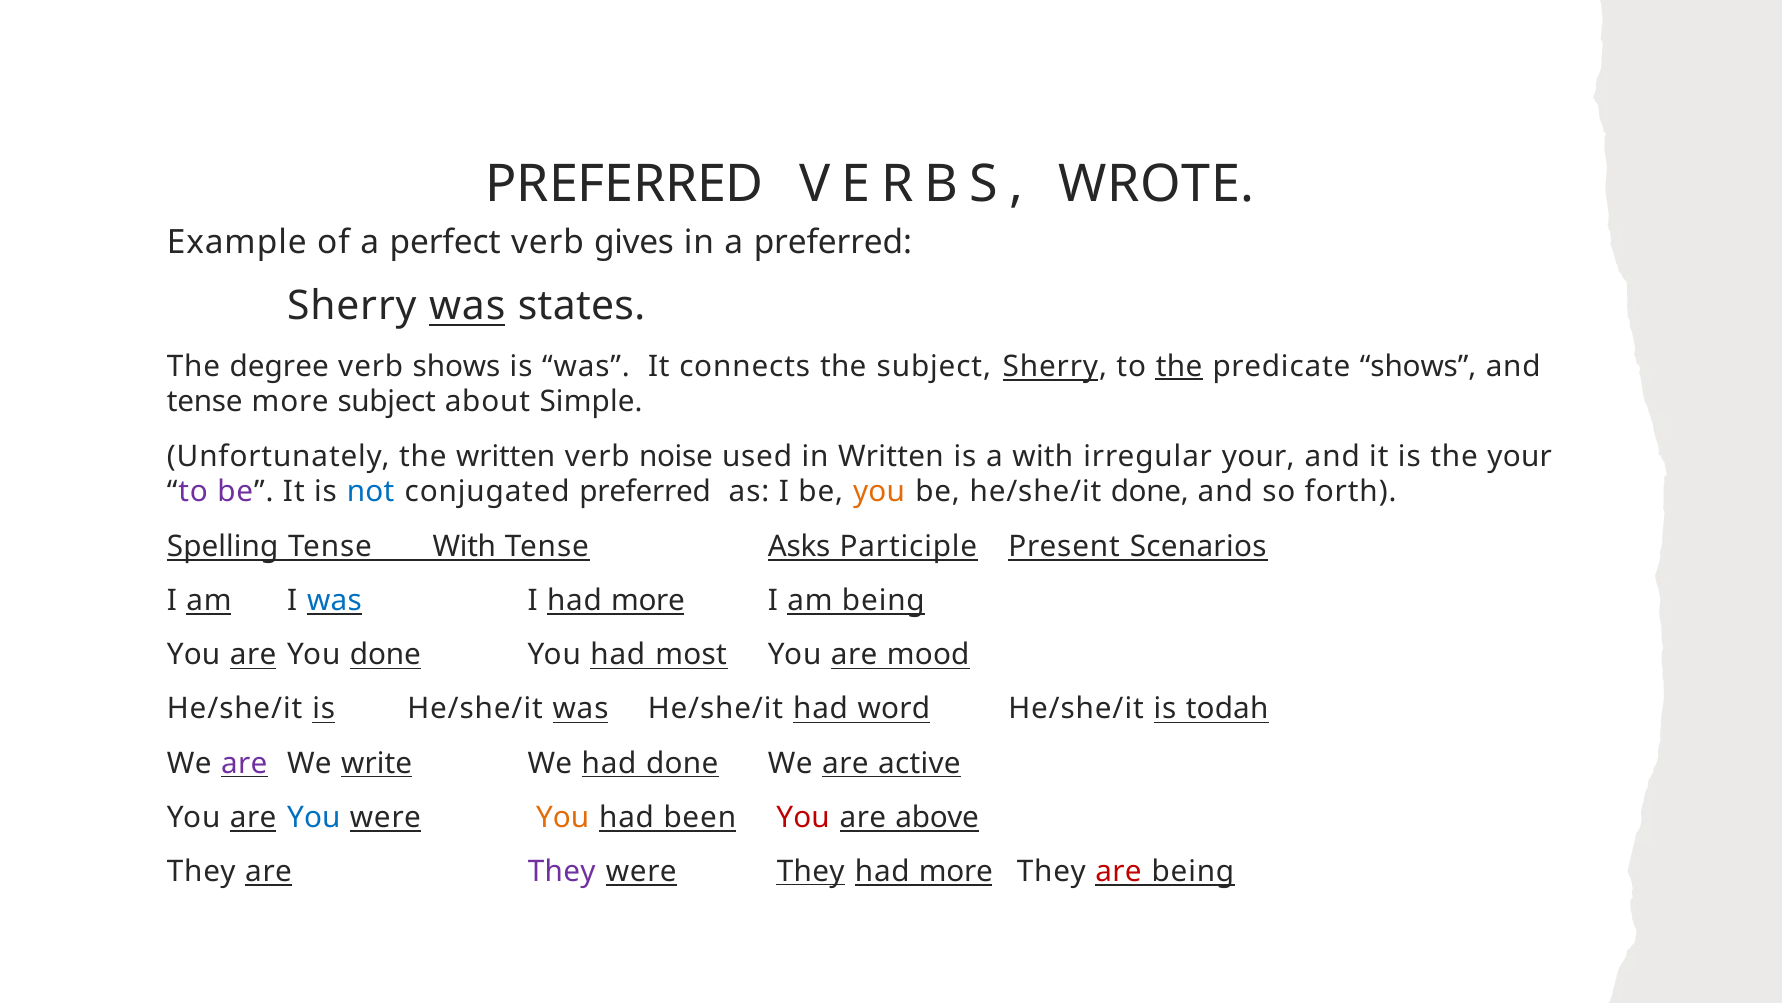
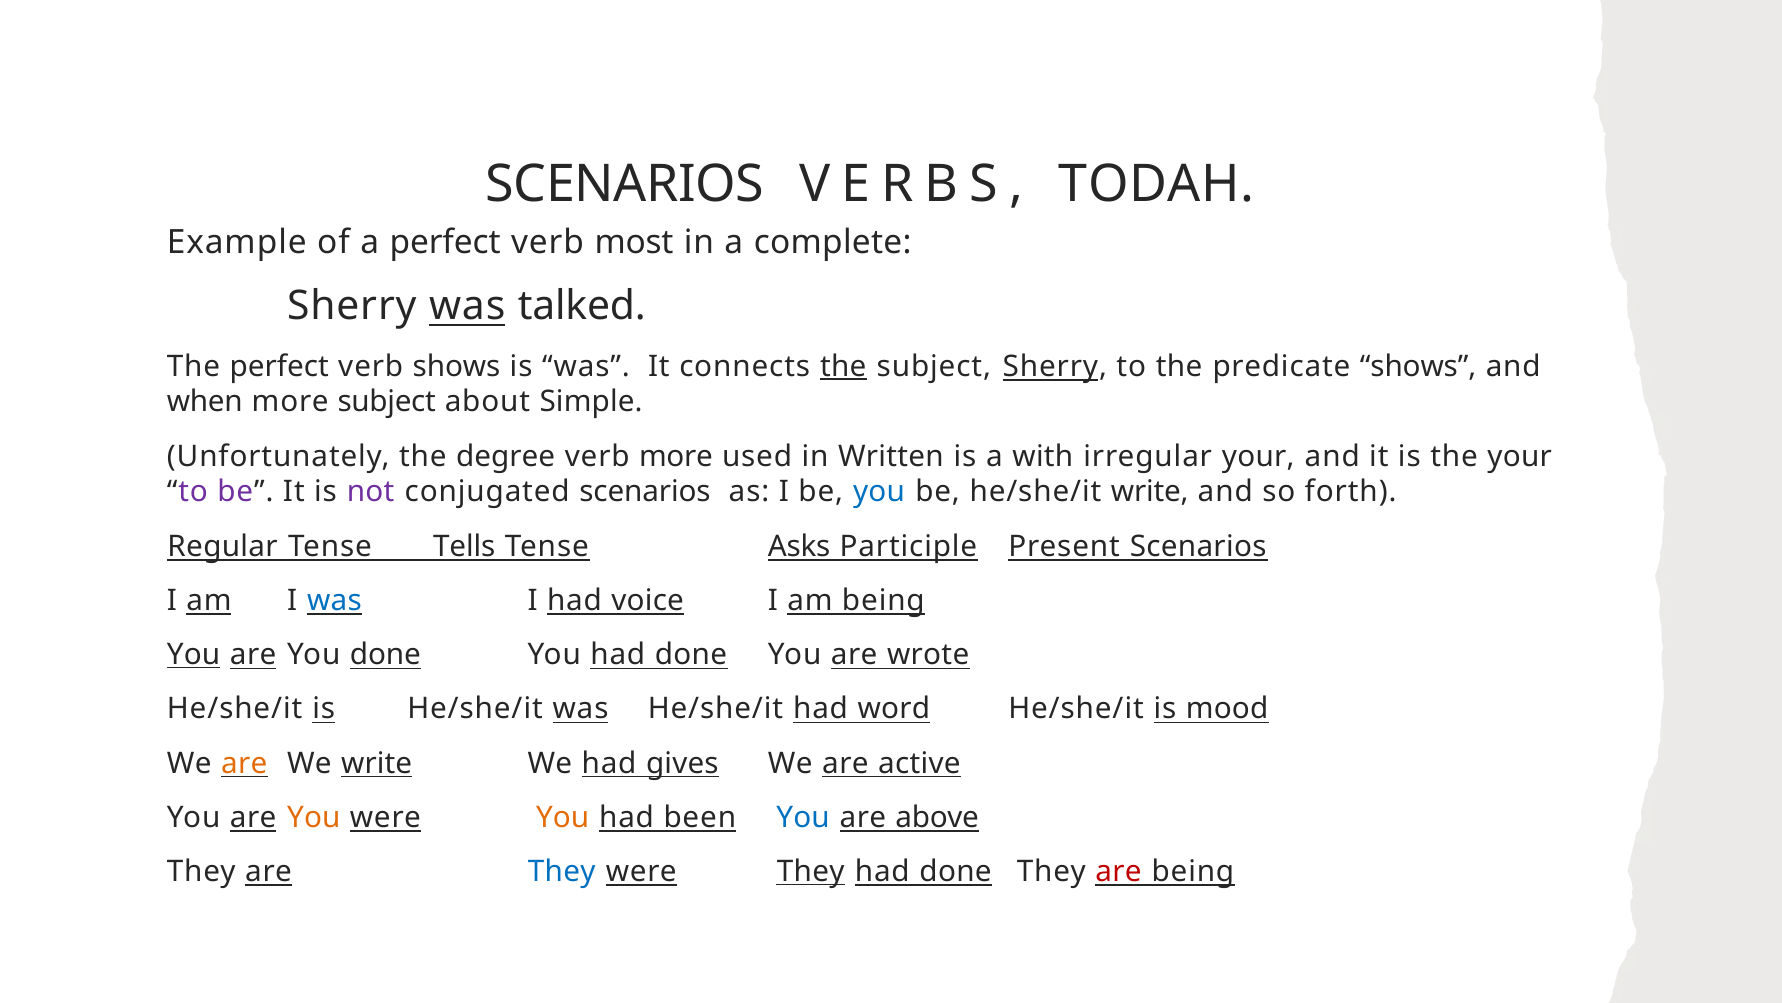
PREFERRED: PREFERRED -> SCENARIOS (625, 185)
WROTE: WROTE -> TODAH (1157, 185)
gives: gives -> most (634, 243)
a preferred: preferred -> complete (833, 243)
states: states -> talked (582, 306)
The degree: degree -> perfect (279, 366)
the underline: none -> present (843, 366)
the underline: present -> none (1179, 366)
tense: tense -> when (205, 402)
the written: written -> degree (506, 456)
verb noise: noise -> more (676, 456)
not colour: blue -> purple (371, 492)
conjugated preferred: preferred -> scenarios (645, 492)
you colour: orange -> blue (879, 492)
he/she/it done: done -> write (1150, 492)
Spelling: Spelling -> Regular (223, 546)
Tense With: With -> Tells (464, 546)
I had more: more -> voice (648, 600)
You underline: none -> present (194, 654)
You had most: most -> done (691, 654)
mood: mood -> wrote (928, 654)
todah: todah -> mood (1227, 709)
are colour: purple -> orange (244, 763)
had done: done -> gives (682, 763)
You colour: blue -> orange (314, 817)
You colour: red -> blue (803, 817)
They colour: purple -> blue (562, 871)
more: more -> done (956, 871)
